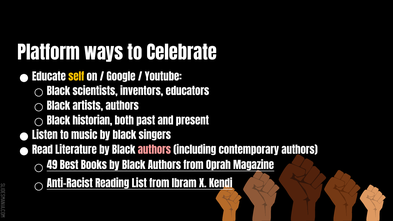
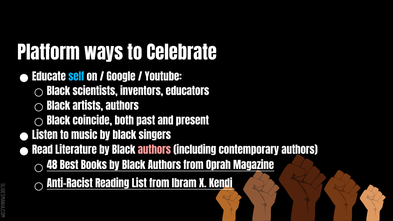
self colour: yellow -> light blue (76, 77)
historian: historian -> coincide (92, 121)
49: 49 -> 48 (52, 166)
